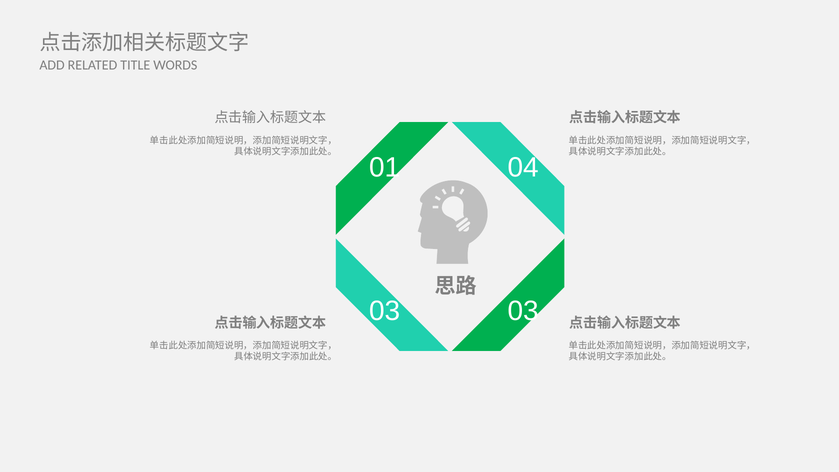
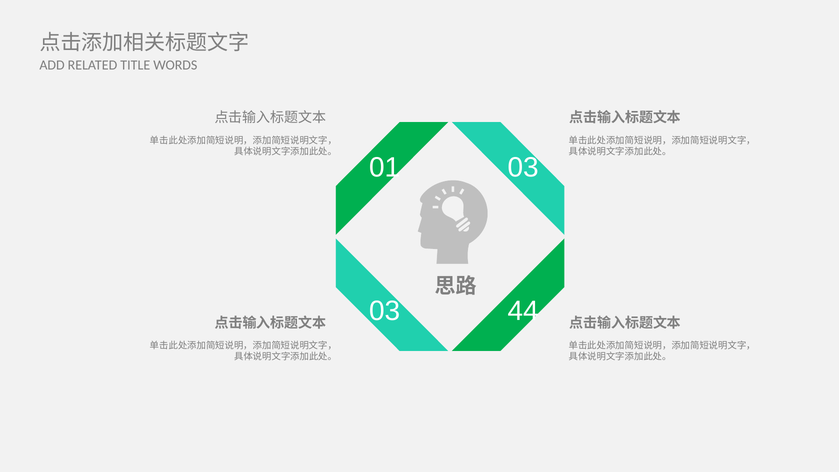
01 04: 04 -> 03 (523, 168)
03 03: 03 -> 44 (523, 311)
